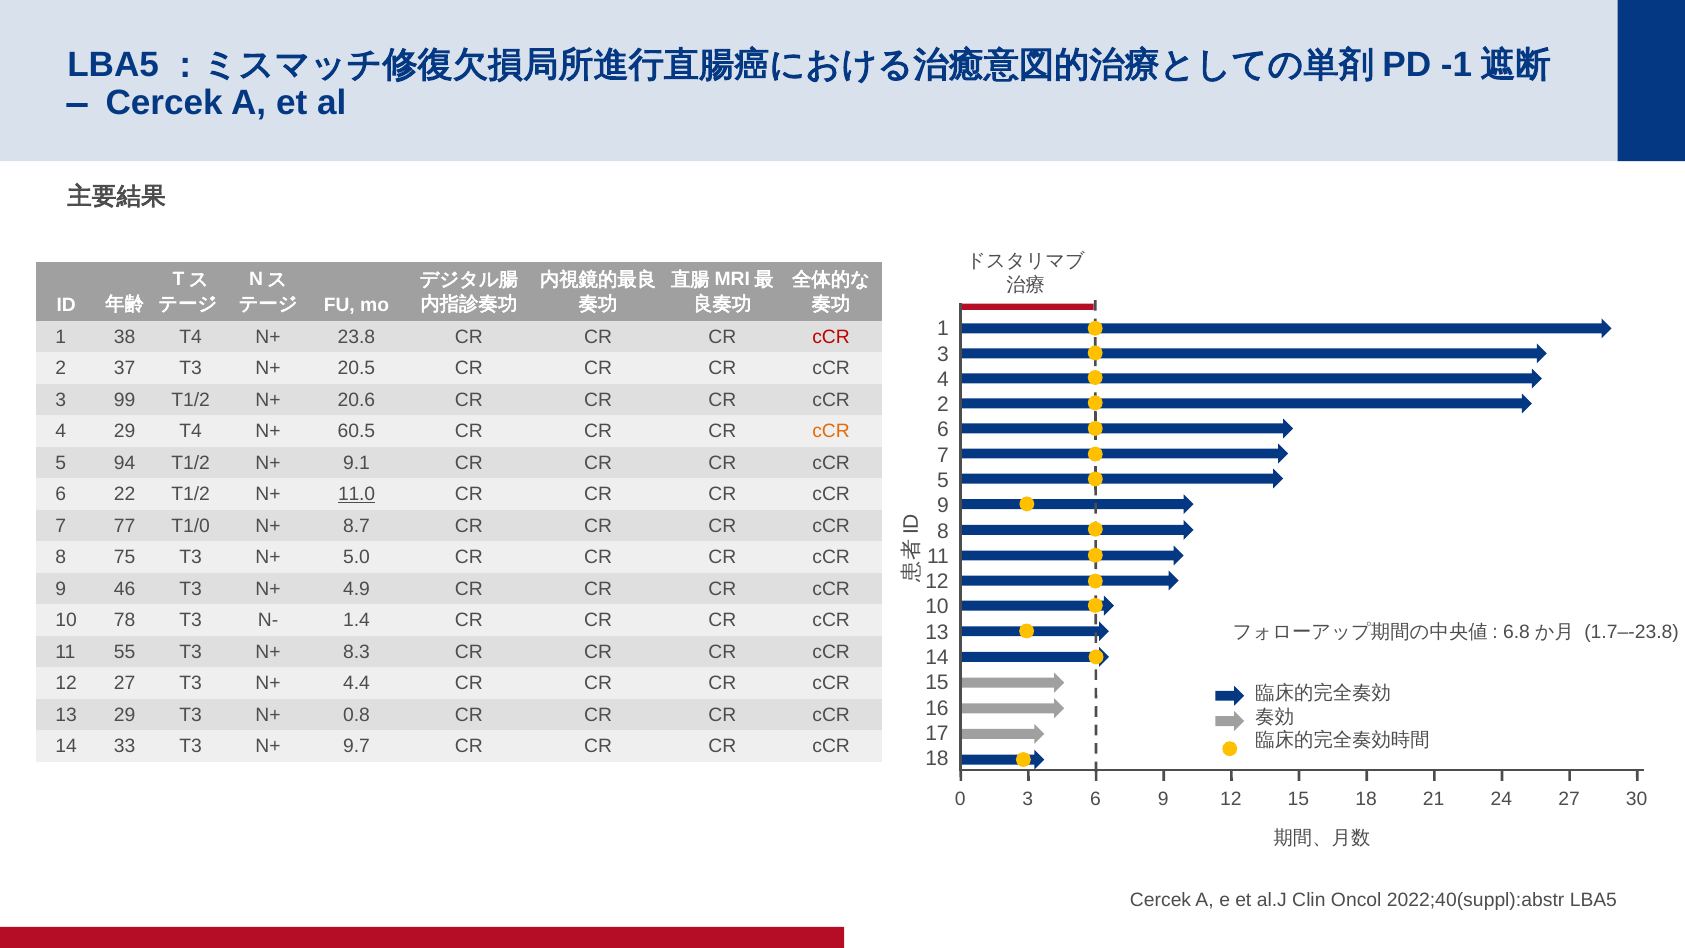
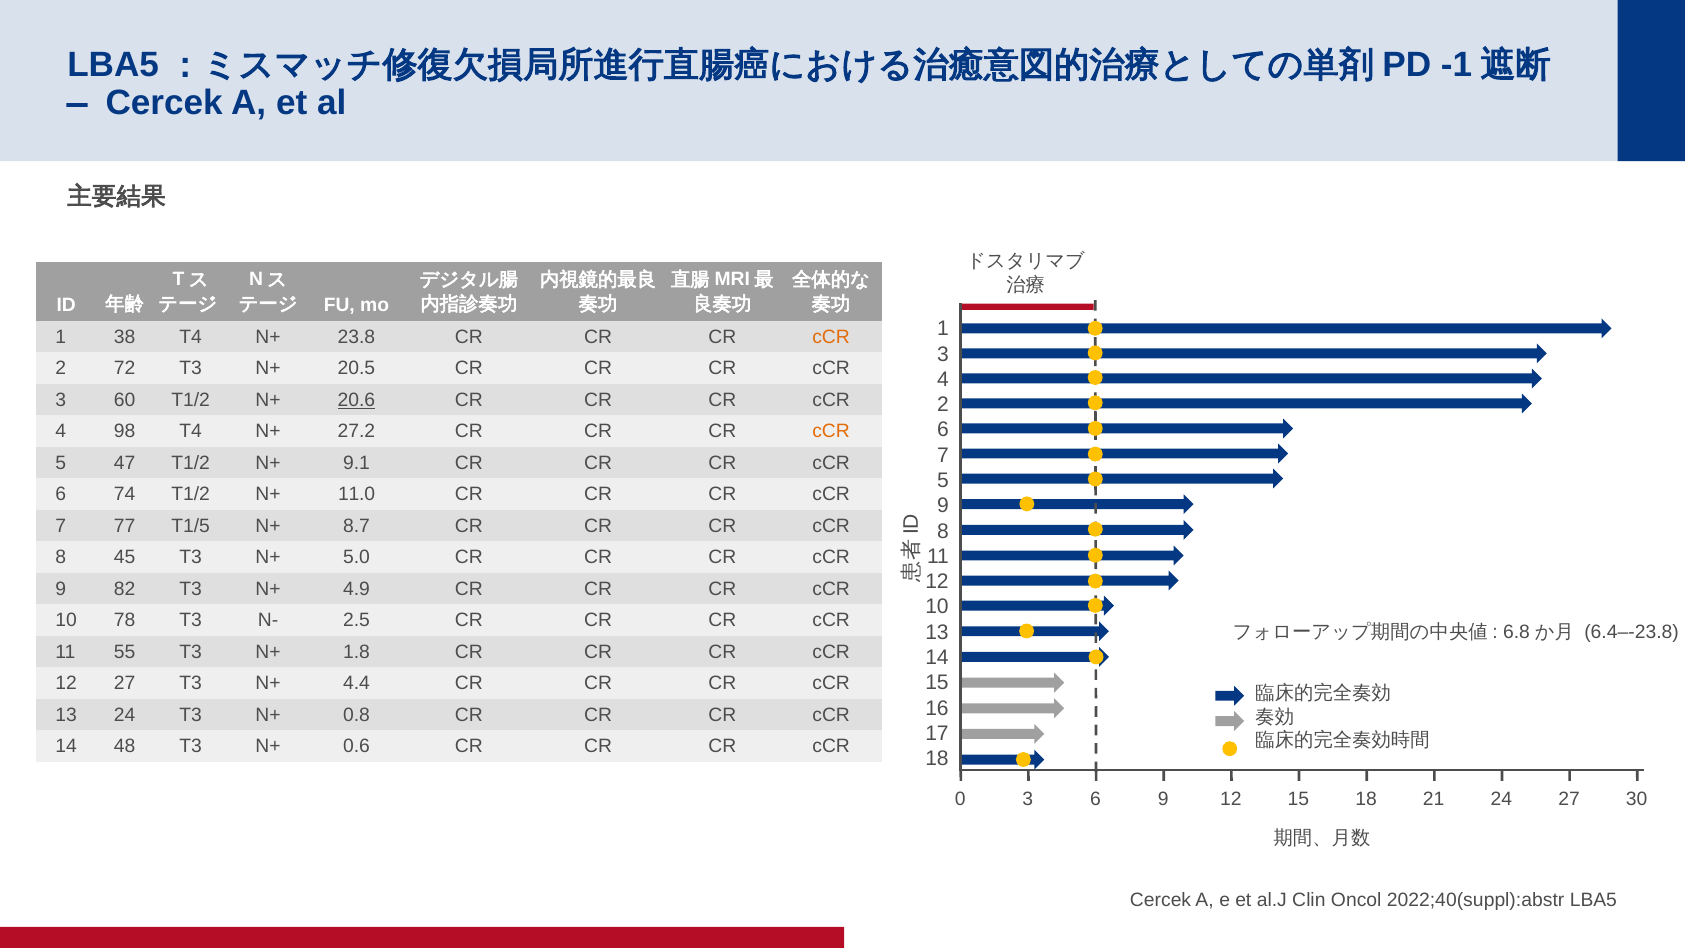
cCR colour: red -> orange (831, 337)
37: 37 -> 72 (125, 368)
99: 99 -> 60 (125, 400)
20.6 underline: none -> present (356, 400)
4 29: 29 -> 98 (125, 431)
60.5: 60.5 -> 27.2 (356, 431)
94: 94 -> 47 (125, 463)
22: 22 -> 74 (125, 494)
11.0 underline: present -> none (357, 494)
T1/0: T1/0 -> T1/5 (191, 526)
75: 75 -> 45 (125, 557)
46: 46 -> 82 (125, 589)
1.4: 1.4 -> 2.5 (357, 620)
1.7–-23.8: 1.7–-23.8 -> 6.4–-23.8 (1632, 632)
8.3: 8.3 -> 1.8 (357, 652)
13 29: 29 -> 24 (125, 715)
33: 33 -> 48 (125, 746)
9.7: 9.7 -> 0.6 (357, 746)
